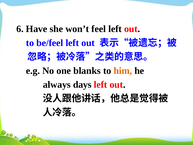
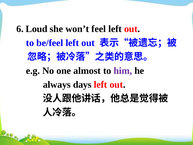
Have: Have -> Loud (37, 29)
blanks: blanks -> almost (87, 71)
him colour: orange -> purple (123, 71)
